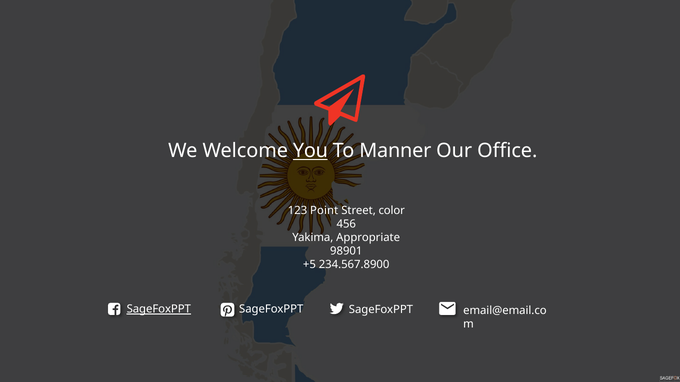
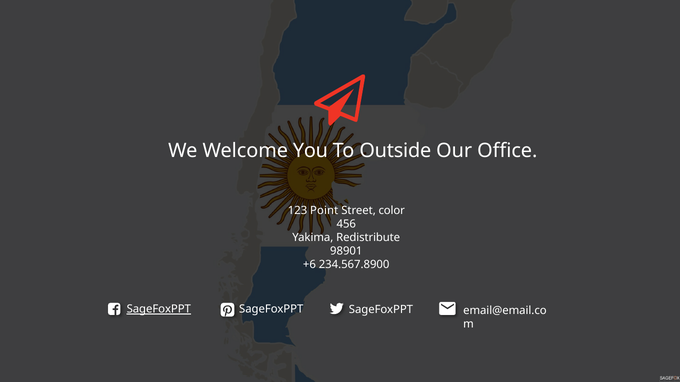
You underline: present -> none (310, 151)
Manner: Manner -> Outside (395, 151)
Appropriate: Appropriate -> Redistribute (368, 238)
+5: +5 -> +6 (309, 265)
